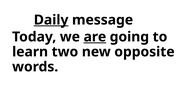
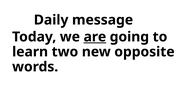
Daily underline: present -> none (51, 20)
